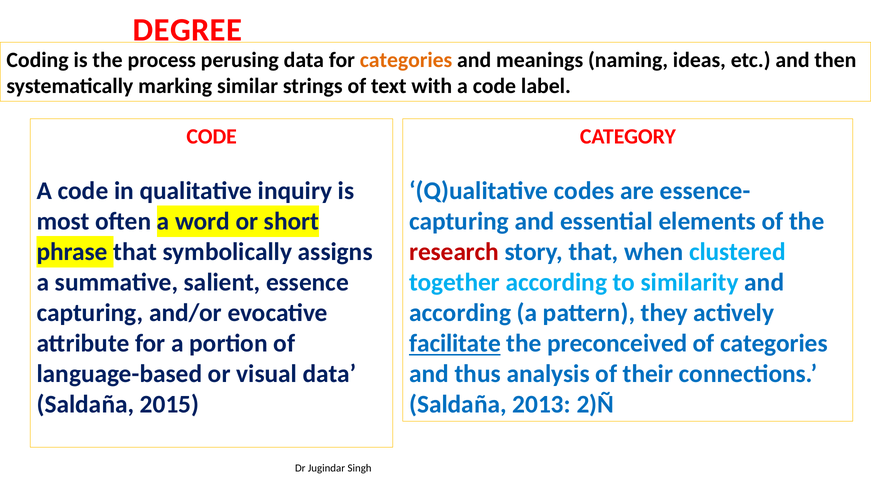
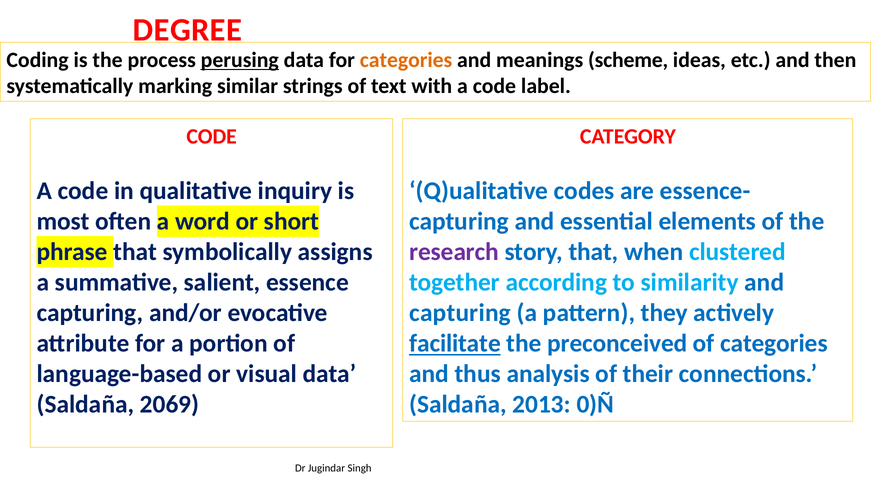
perusing underline: none -> present (240, 60)
naming: naming -> scheme (628, 60)
research colour: red -> purple (454, 252)
according: according -> capturing (460, 313)
2015: 2015 -> 2069 (170, 405)
2)Ñ: 2)Ñ -> 0)Ñ (595, 405)
